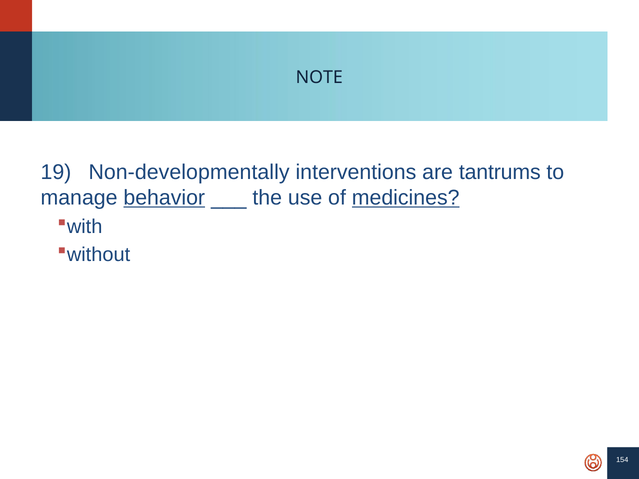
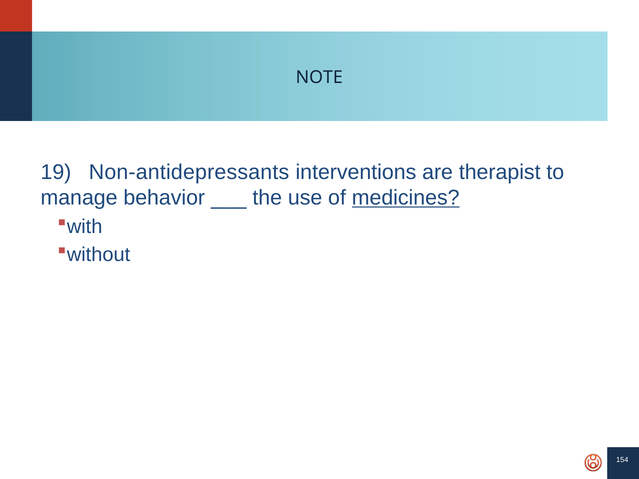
Non-developmentally: Non-developmentally -> Non-antidepressants (189, 172)
tantrums: tantrums -> therapist (500, 172)
behavior underline: present -> none (164, 198)
